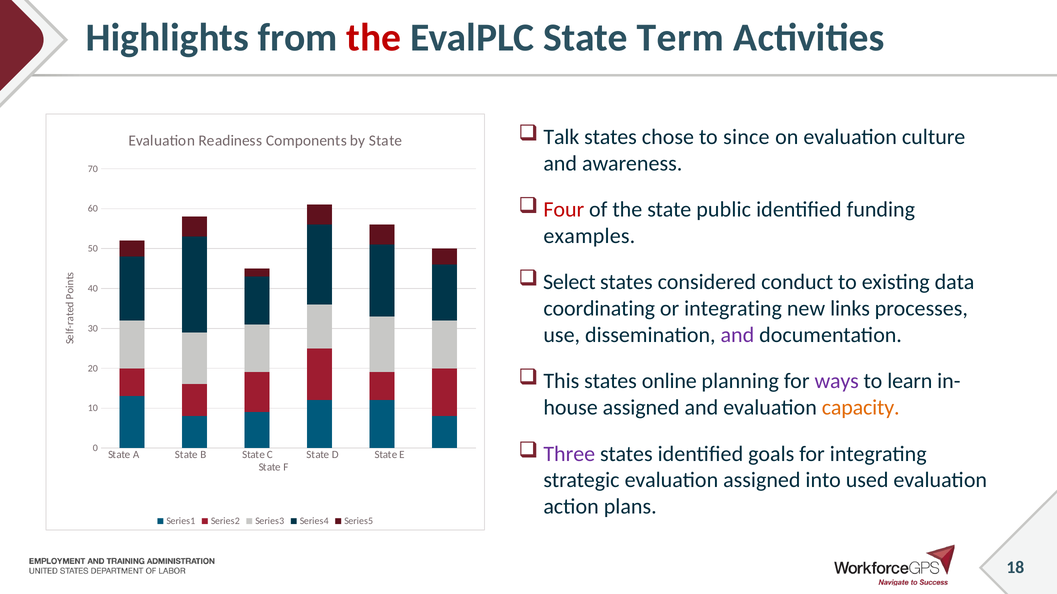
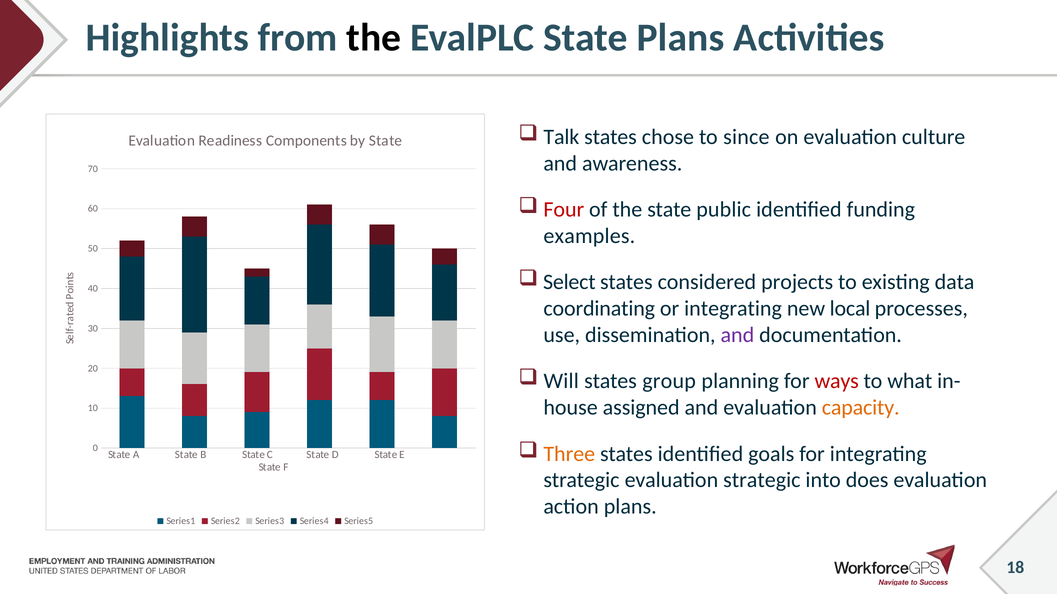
the colour: red -> black (374, 38)
State Term: Term -> Plans (681, 38)
conduct: conduct -> projects (797, 282)
links: links -> local (850, 309)
This: This -> Will (561, 382)
online: online -> group (669, 382)
ways colour: purple -> red (837, 382)
learn: learn -> what (910, 382)
Three colour: purple -> orange (569, 454)
evaluation assigned: assigned -> strategic (762, 481)
used: used -> does (867, 481)
